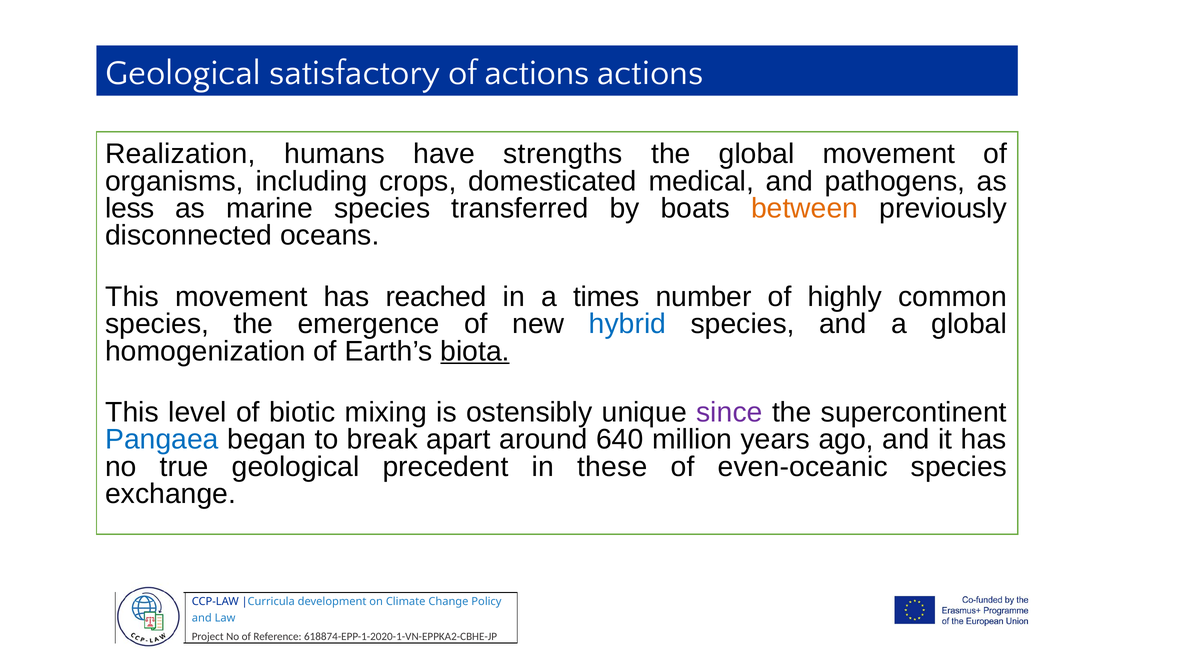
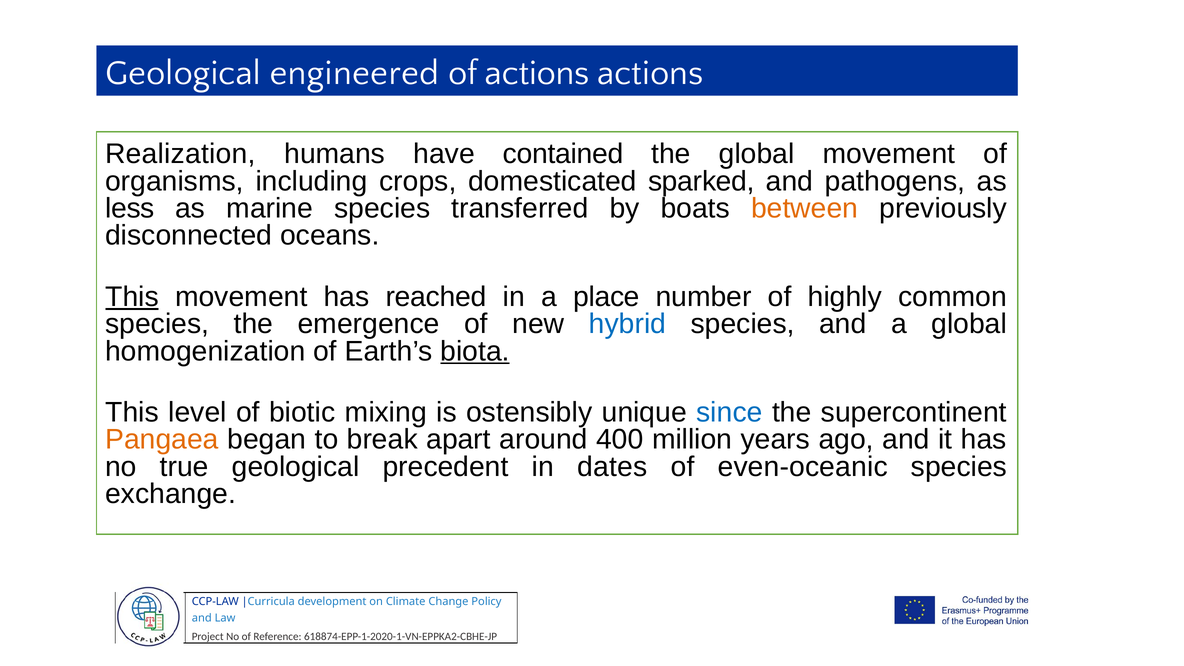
satisfactory: satisfactory -> engineered (354, 73)
strengths: strengths -> contained (563, 154)
medical: medical -> sparked (701, 181)
This underline: none -> present (132, 297)
times: times -> place (606, 297)
since colour: purple -> blue (729, 412)
Pangaea colour: blue -> orange (162, 440)
640: 640 -> 400 (620, 440)
these: these -> dates (612, 467)
